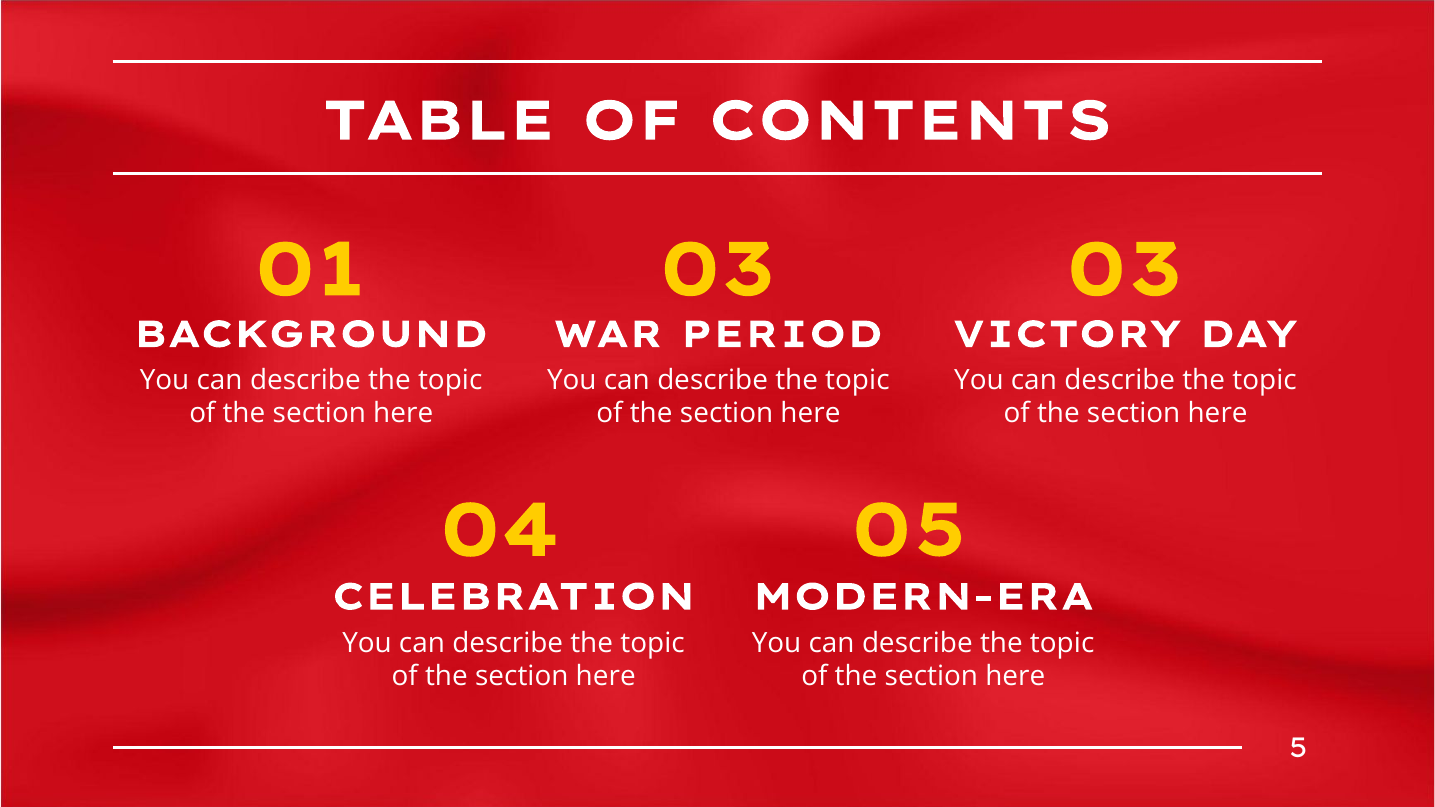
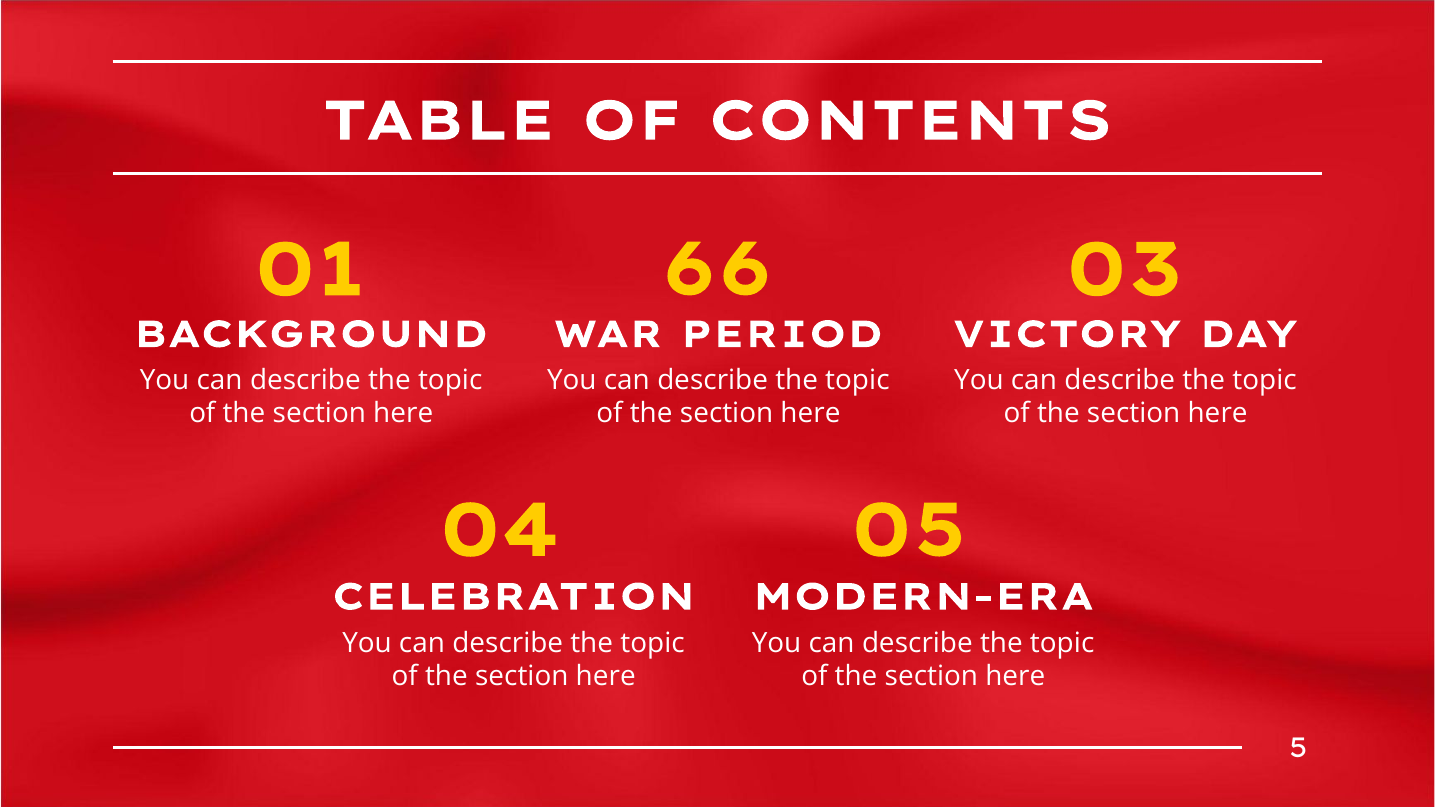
01 03: 03 -> 66 (717, 270)
